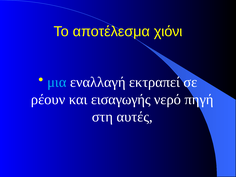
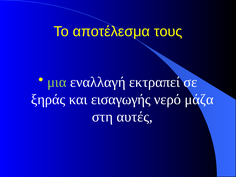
χιόνι: χιόνι -> τους (168, 31)
μια colour: light blue -> light green (57, 82)
ρέουν: ρέουν -> ξηράς (48, 99)
πηγή: πηγή -> μάζα (199, 99)
